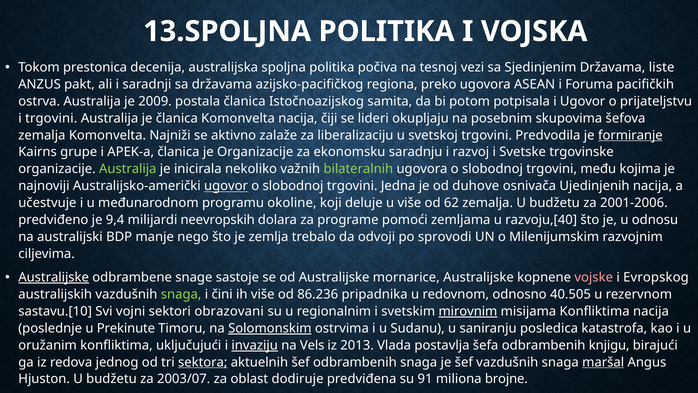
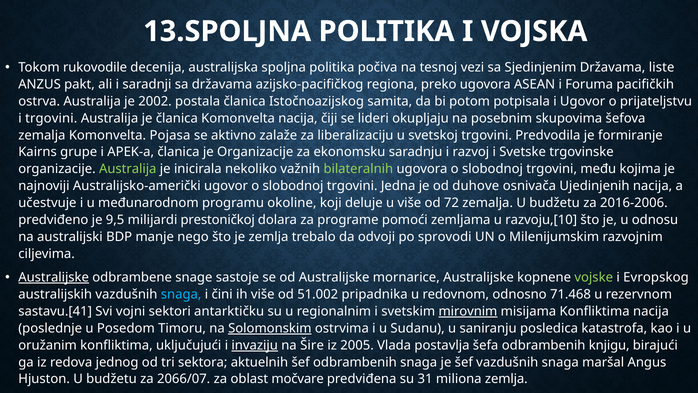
prestonica: prestonica -> rukovodile (95, 67)
2009: 2009 -> 2002 (155, 101)
Najniži: Najniži -> Pojasa (170, 135)
formiranje underline: present -> none (630, 135)
ugovor underline: present -> none (226, 186)
62: 62 -> 72 (451, 203)
2001-2006: 2001-2006 -> 2016-2006 (634, 203)
9,4: 9,4 -> 9,5 (115, 220)
neevropskih: neevropskih -> prestoničkoj (218, 220)
razvoju,[40: razvoju,[40 -> razvoju,[10 (541, 220)
vojske colour: pink -> light green (594, 277)
snaga colour: light green -> light blue (181, 294)
86.236: 86.236 -> 51.002 (318, 294)
40.505: 40.505 -> 71.468 (570, 294)
sastavu.[10: sastavu.[10 -> sastavu.[41 (55, 311)
obrazovani: obrazovani -> antarktičku (229, 311)
Prekinute: Prekinute -> Posedom (126, 328)
Vels: Vels -> Šire (312, 345)
2013: 2013 -> 2005 (357, 345)
sektora underline: present -> none (203, 362)
maršal underline: present -> none (603, 362)
2003/07: 2003/07 -> 2066/07 (184, 379)
dodiruje: dodiruje -> močvare (298, 379)
91: 91 -> 31 (425, 379)
miliona brojne: brojne -> zemlja (506, 379)
